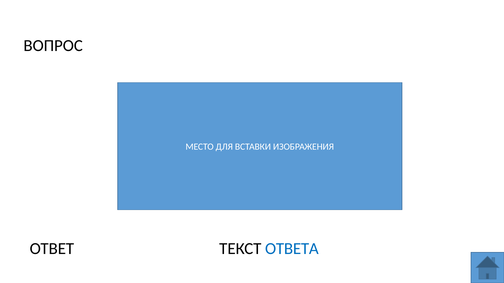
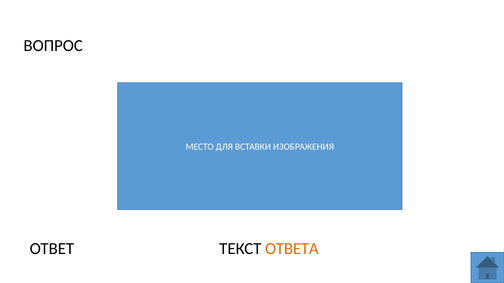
ОТВЕТА colour: blue -> orange (292, 249)
